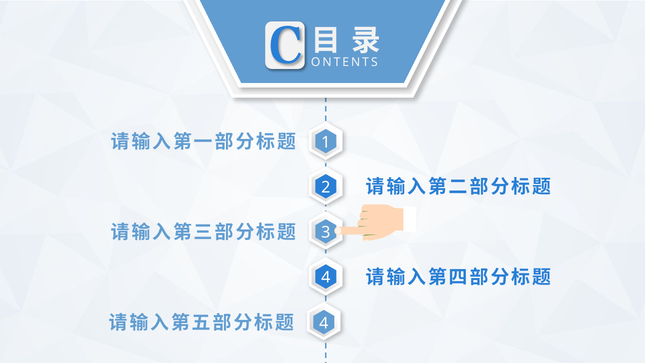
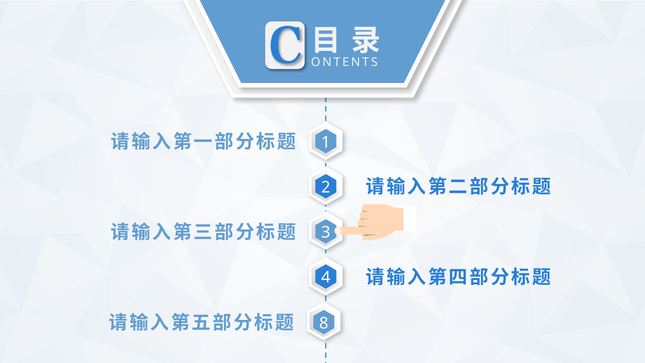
4: 4 -> 8 (324, 323)
